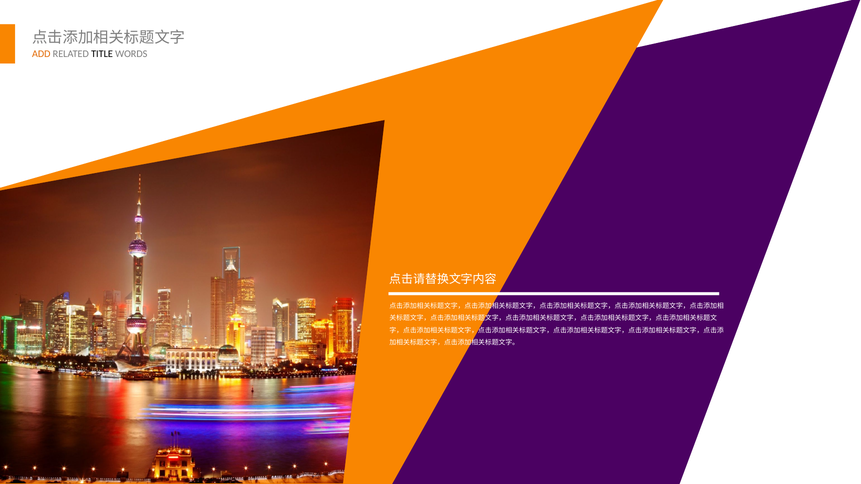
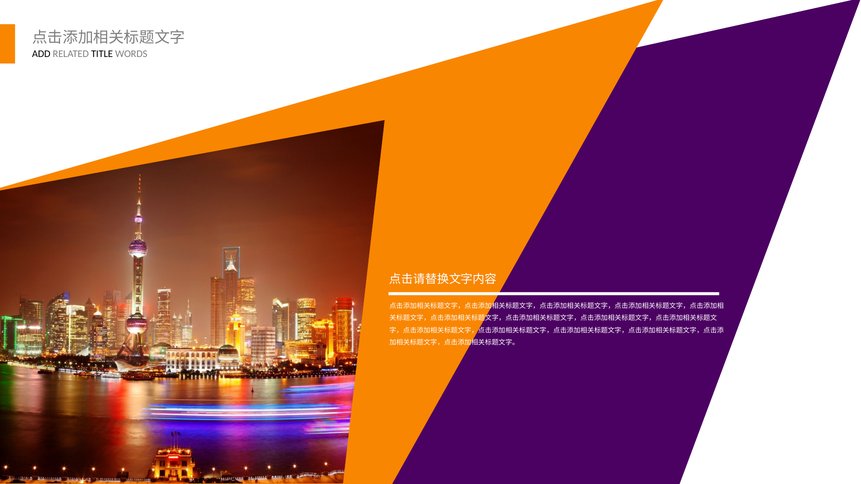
ADD colour: orange -> black (41, 54)
